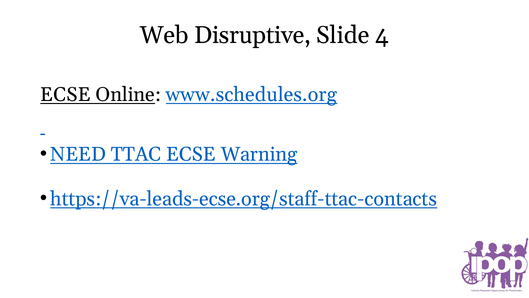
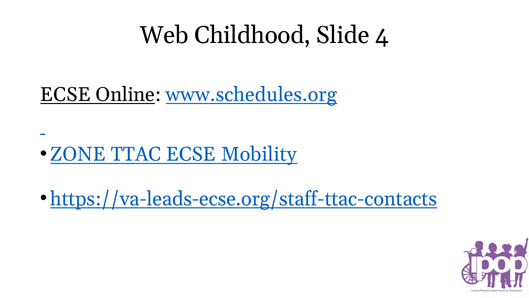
Disruptive: Disruptive -> Childhood (253, 35)
NEED: NEED -> ZONE (78, 154)
Warning: Warning -> Mobility (259, 154)
